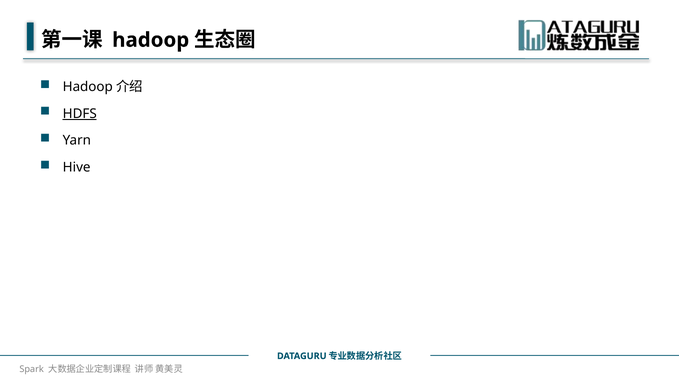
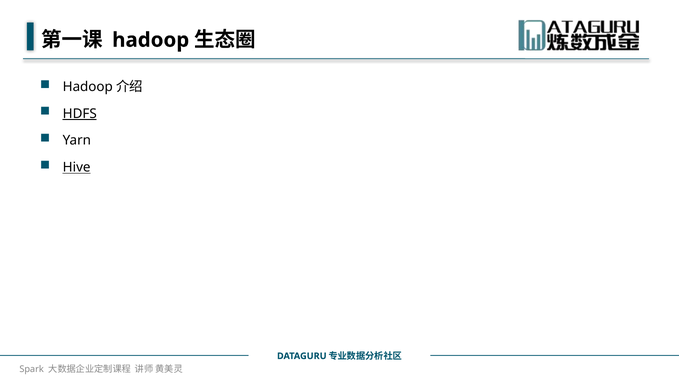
Hive underline: none -> present (77, 167)
